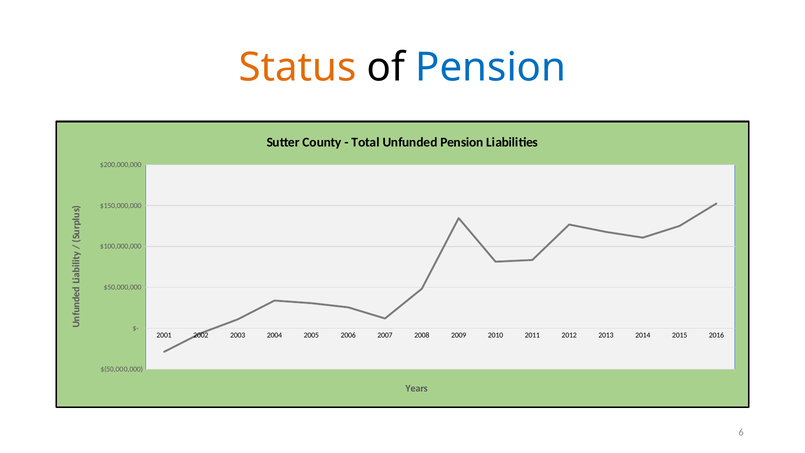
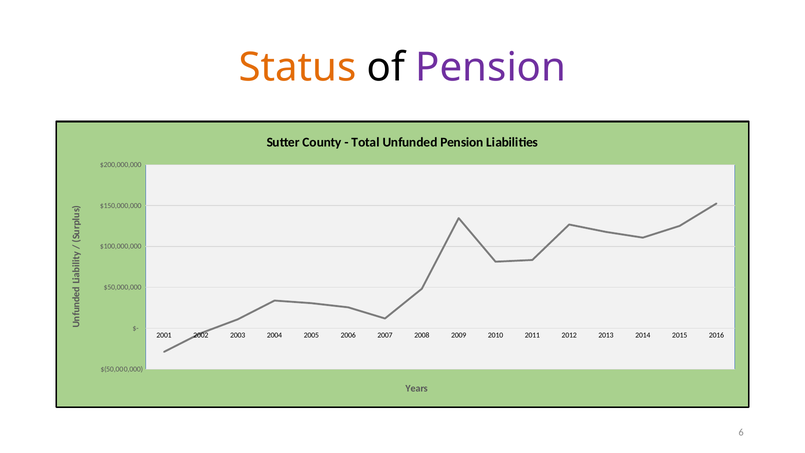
Pension colour: blue -> purple (491, 68)
